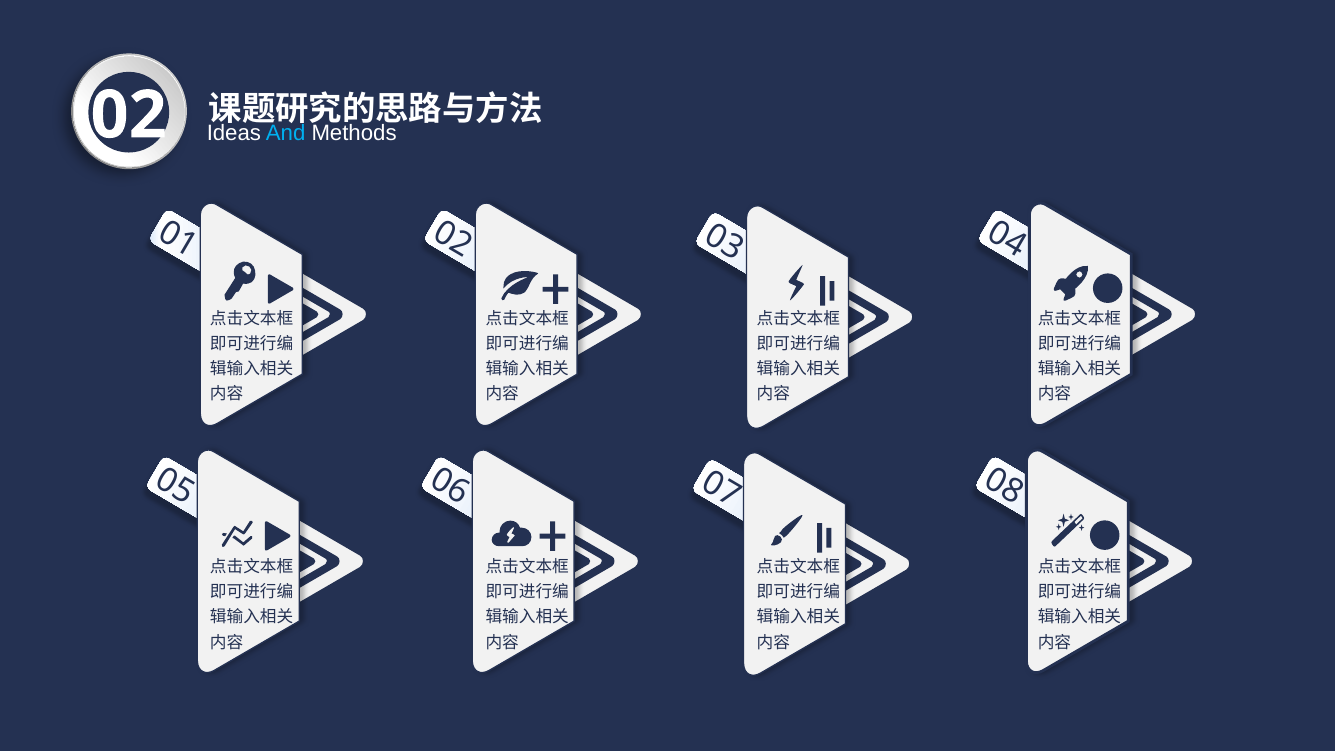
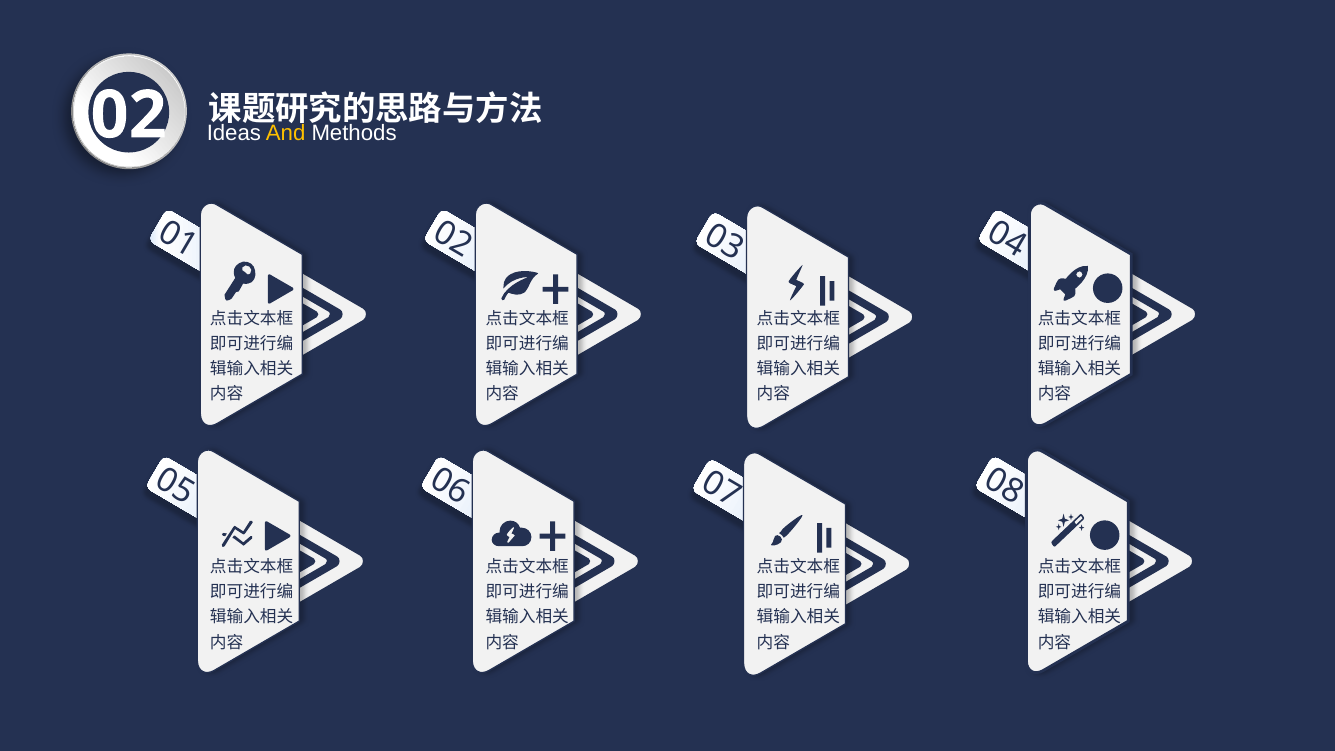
And colour: light blue -> yellow (286, 133)
